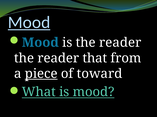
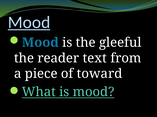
is the reader: reader -> gleeful (120, 43)
that: that -> text (95, 58)
piece underline: present -> none (41, 74)
